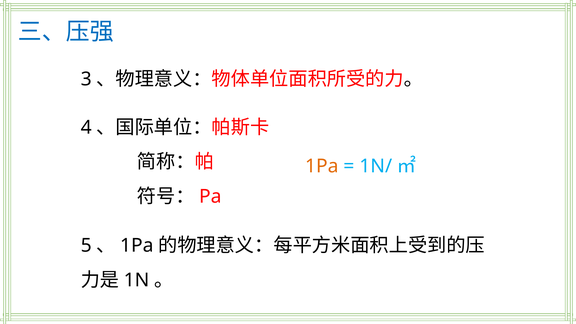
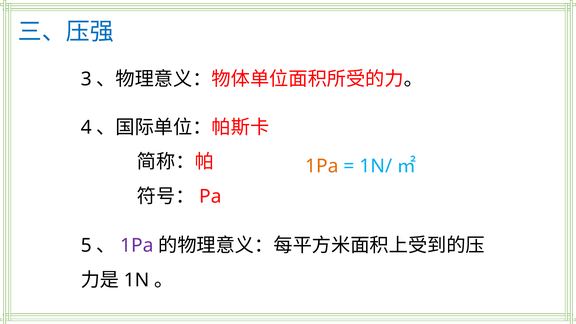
1Pa colour: black -> purple (137, 245)
